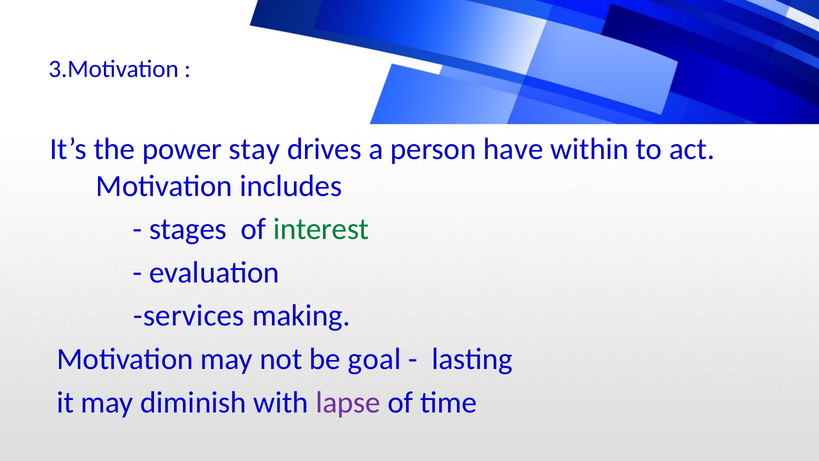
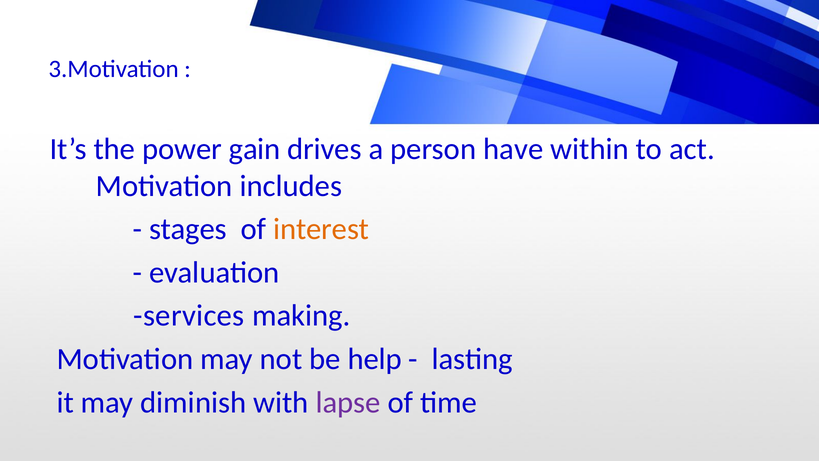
stay: stay -> gain (255, 149)
interest colour: green -> orange (321, 229)
goal: goal -> help (375, 359)
